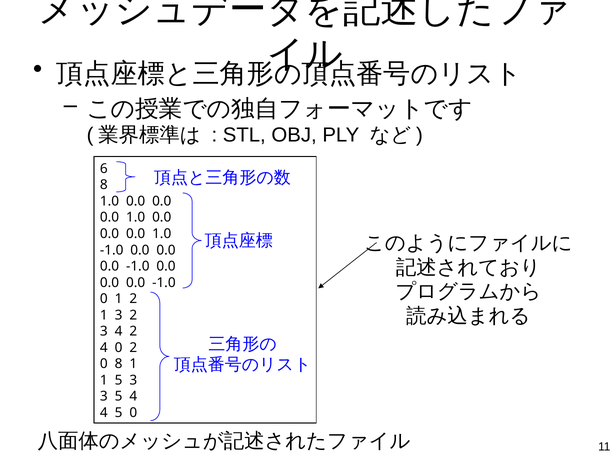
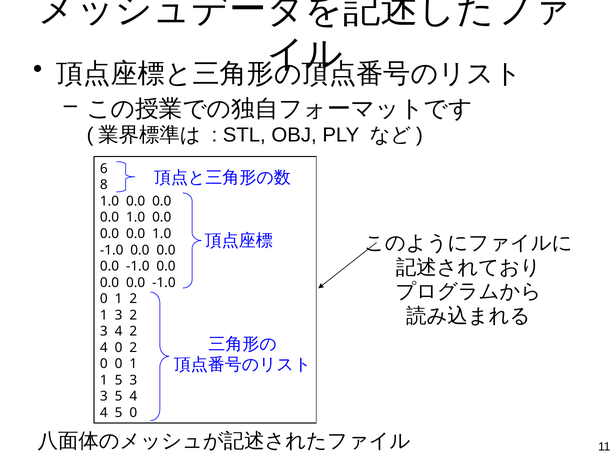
0 8: 8 -> 0 (119, 364)
